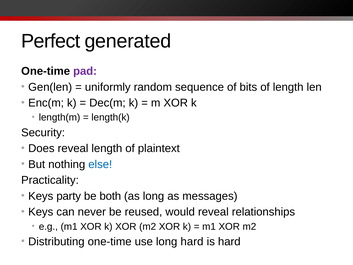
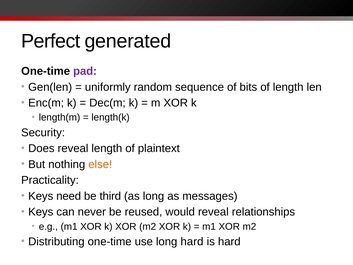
else colour: blue -> orange (100, 164)
party: party -> need (69, 196)
both: both -> third (110, 196)
